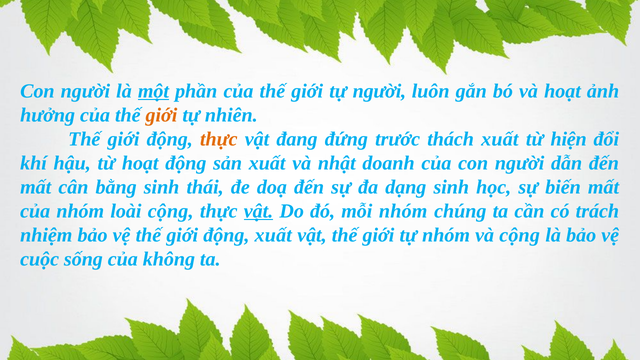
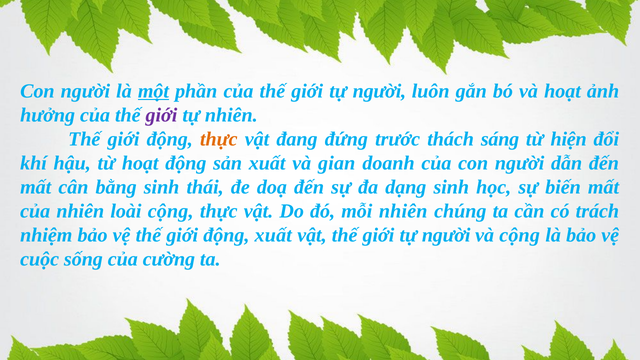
giới colour: orange -> purple (161, 115)
thách xuất: xuất -> sáng (500, 139)
nhật: nhật -> gian (337, 163)
của nhóm: nhóm -> nhiên (80, 211)
vật underline: present -> none (258, 211)
mỗi nhóm: nhóm -> nhiên (403, 211)
nhóm: nhóm -> người (446, 235)
không: không -> cường (169, 259)
